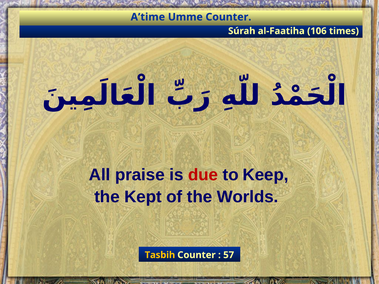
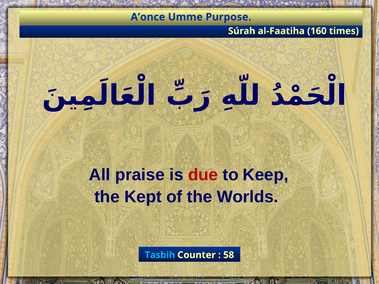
A’time: A’time -> A’once (148, 17)
Umme Counter: Counter -> Purpose (228, 17)
106: 106 -> 160 (317, 31)
Tasbih colour: yellow -> light blue (160, 255)
57: 57 -> 58 (229, 255)
